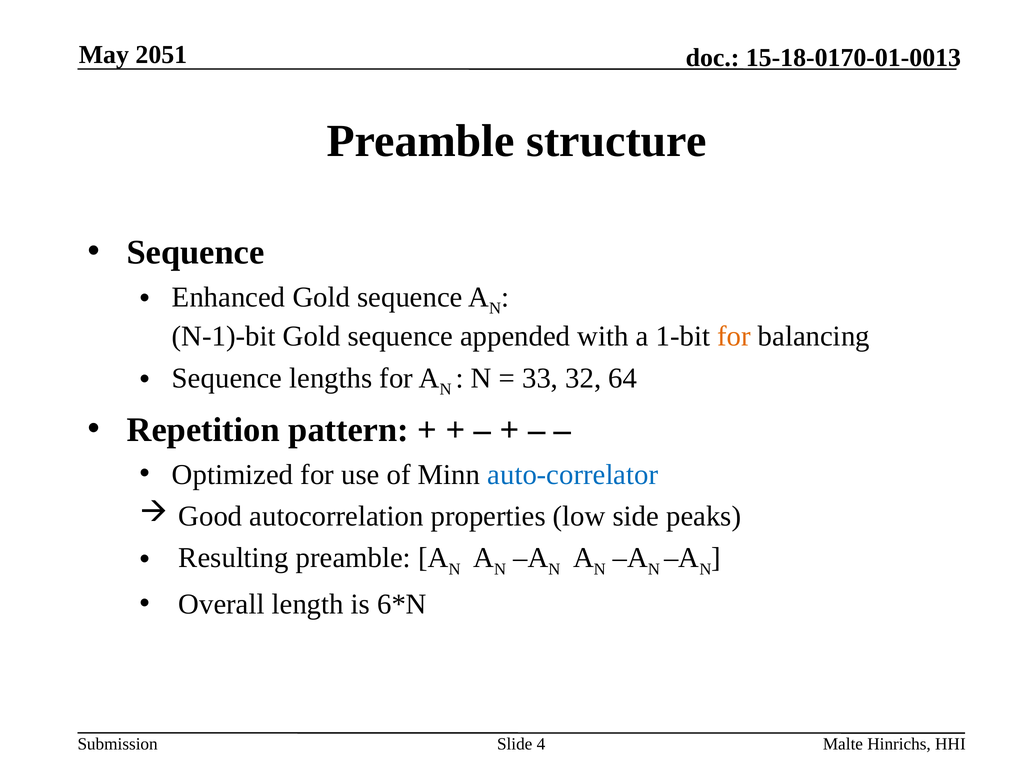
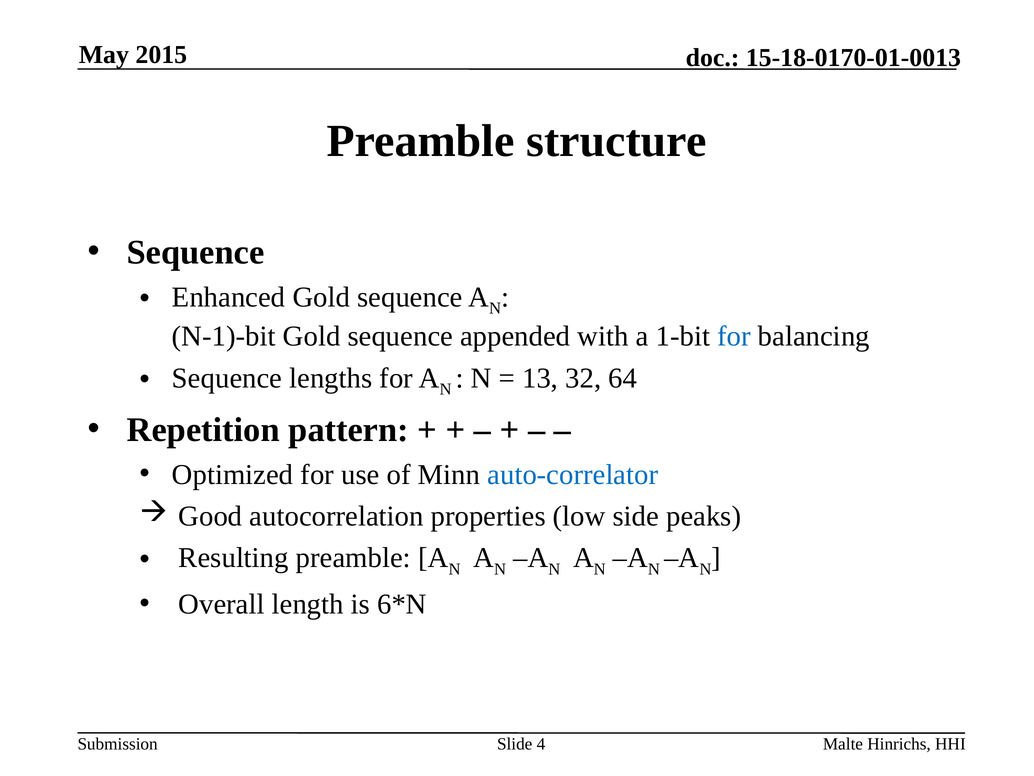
2051: 2051 -> 2015 (161, 55)
for colour: orange -> blue (734, 336)
33: 33 -> 13 (540, 378)
